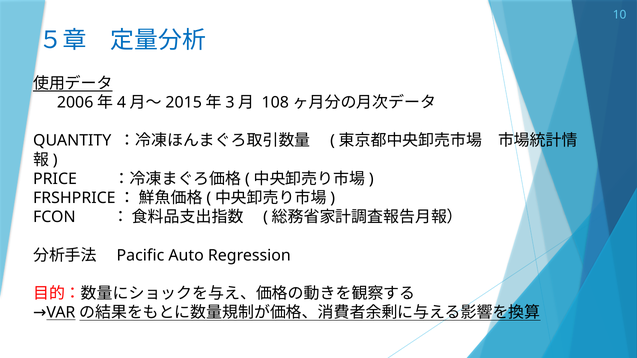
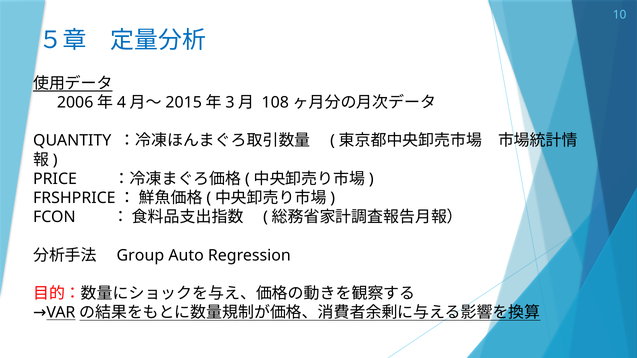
Pacific: Pacific -> Group (140, 255)
